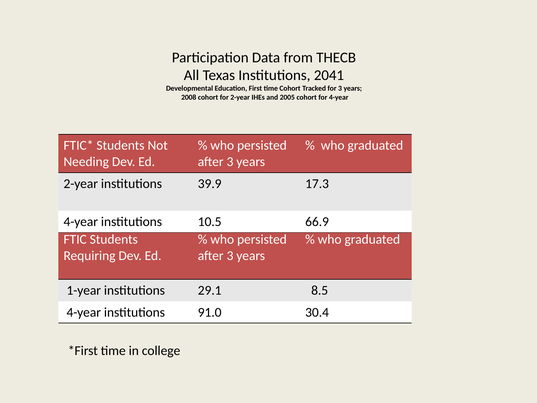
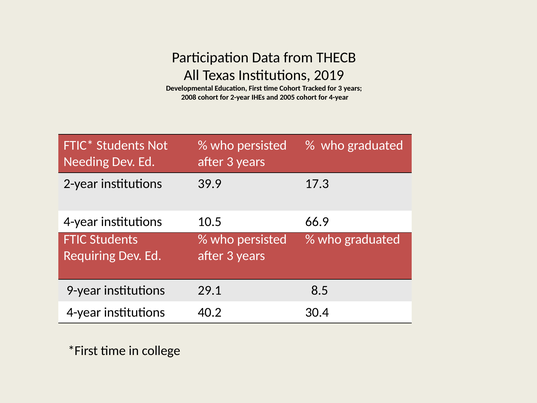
2041: 2041 -> 2019 (329, 75)
1-year: 1-year -> 9-year (84, 290)
91.0: 91.0 -> 40.2 (210, 312)
